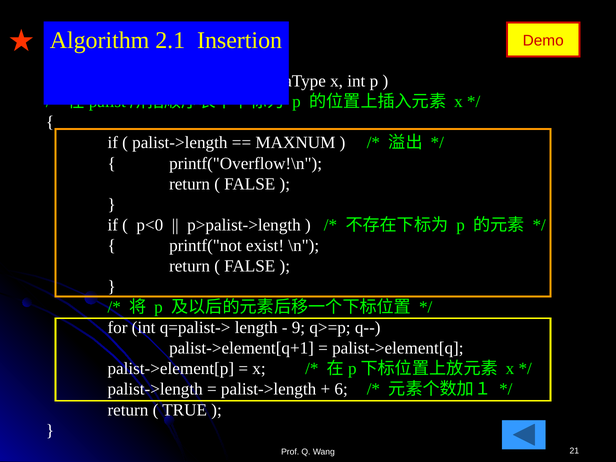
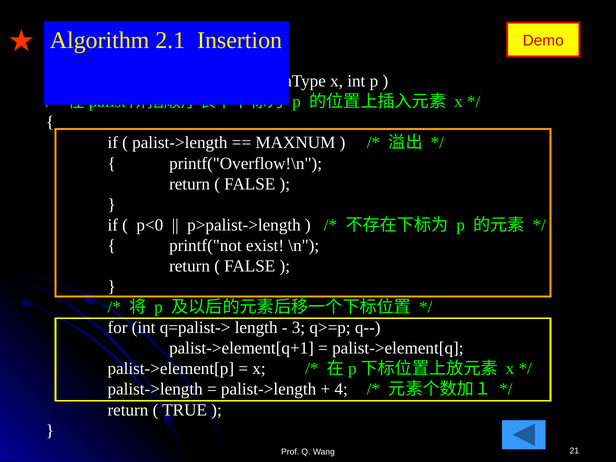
9: 9 -> 3 (298, 328)
6: 6 -> 4 (341, 389)
